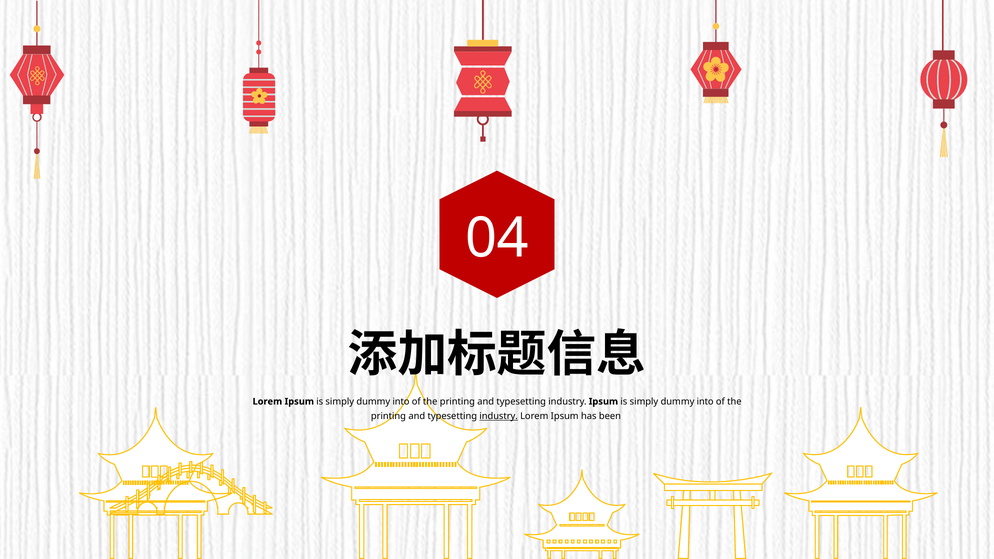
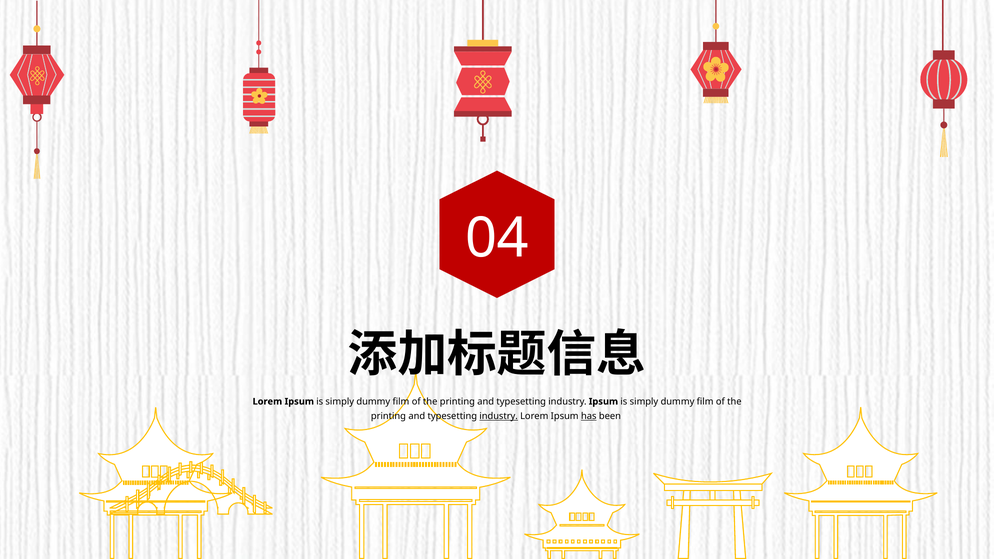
into: into -> film (401, 402)
into: into -> film (705, 402)
has underline: none -> present (589, 416)
